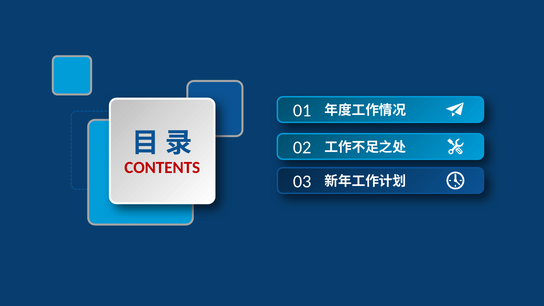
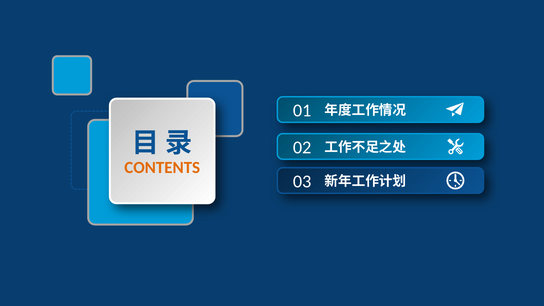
CONTENTS colour: red -> orange (162, 168)
